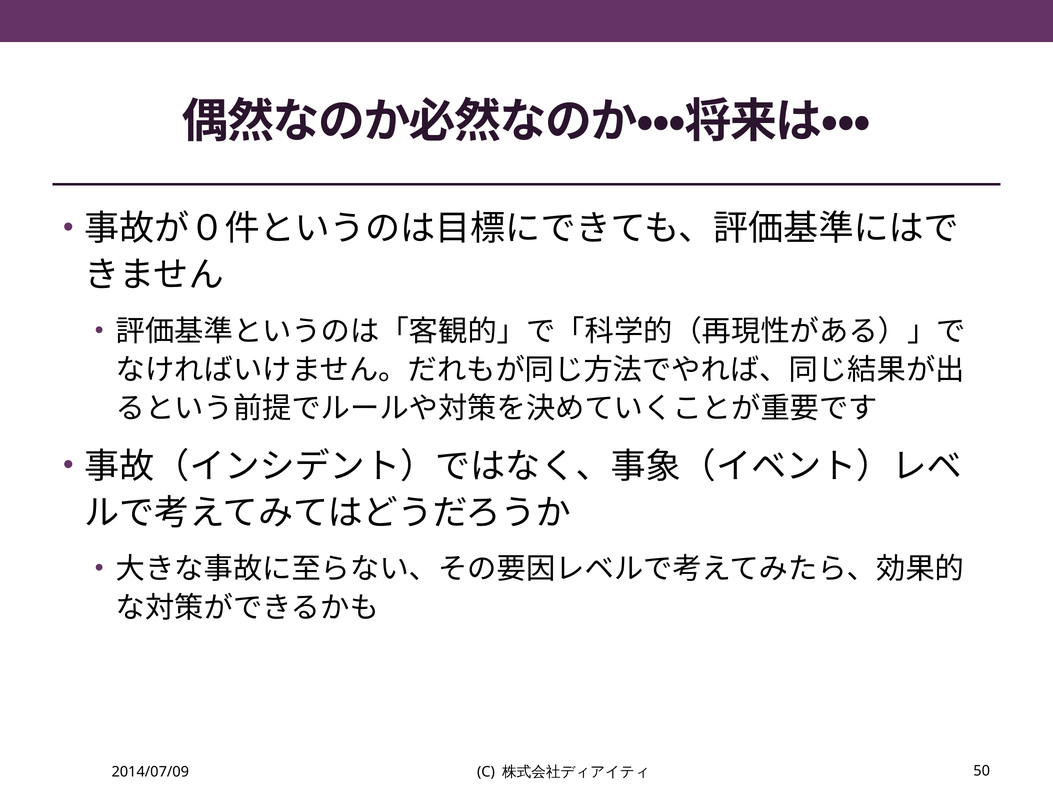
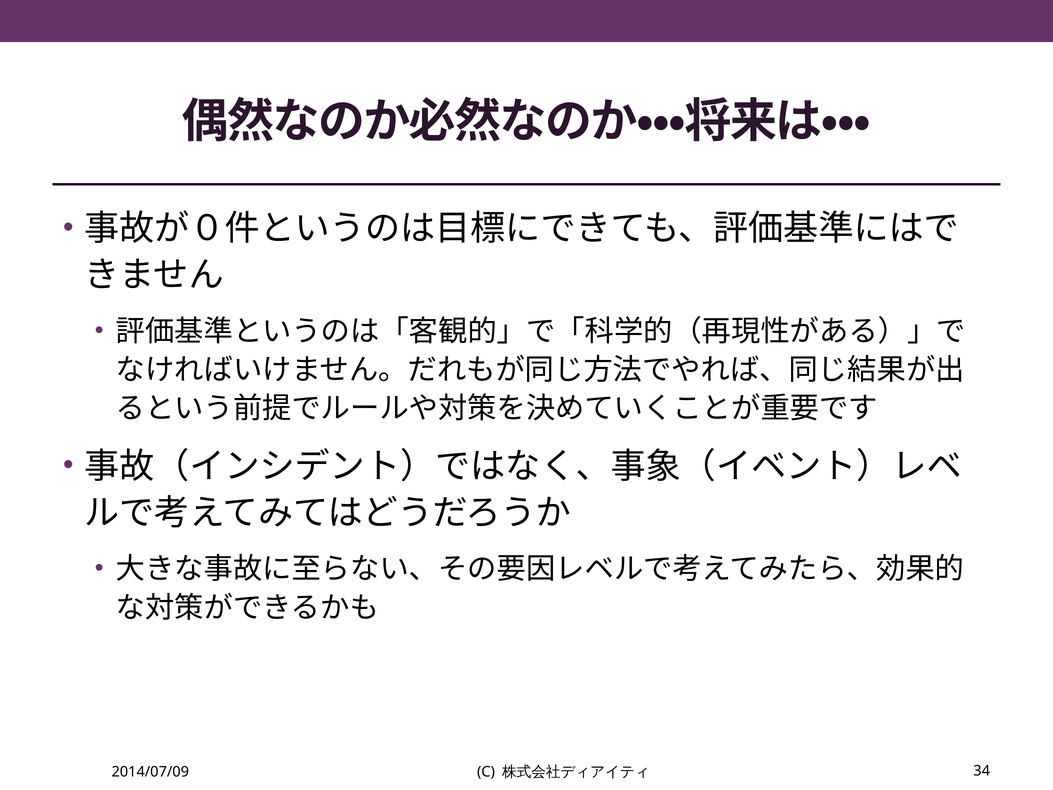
50: 50 -> 34 (982, 771)
